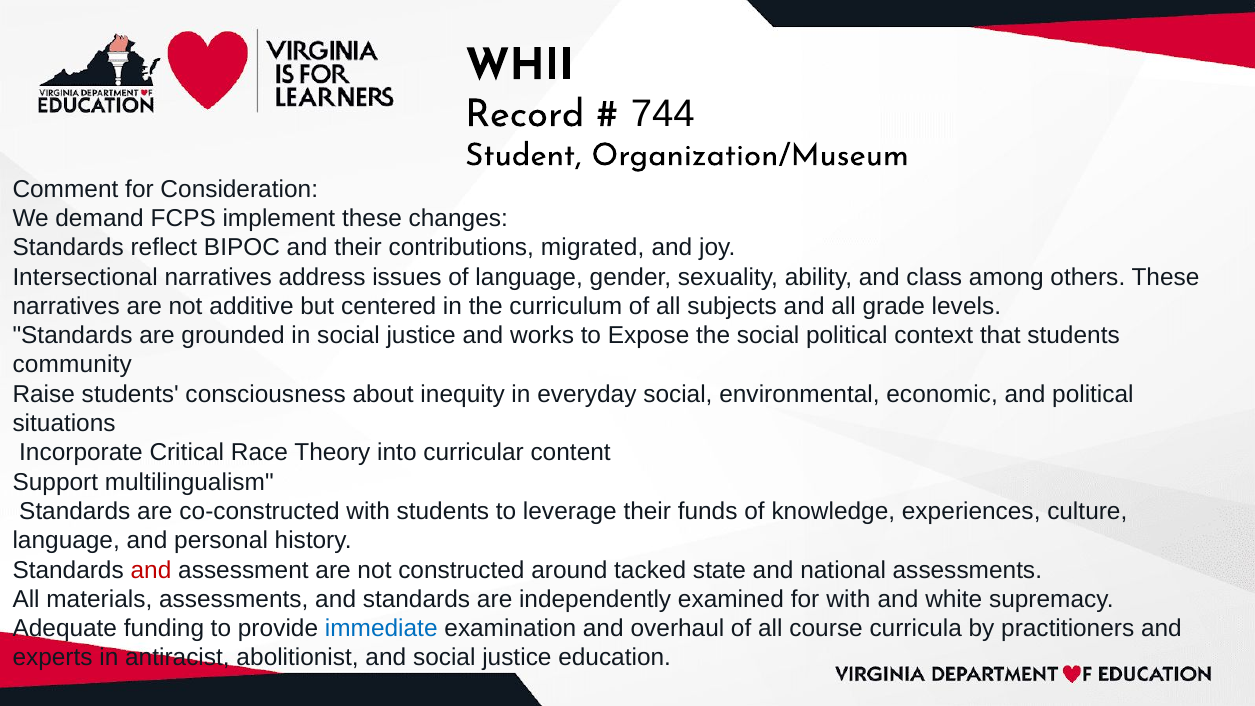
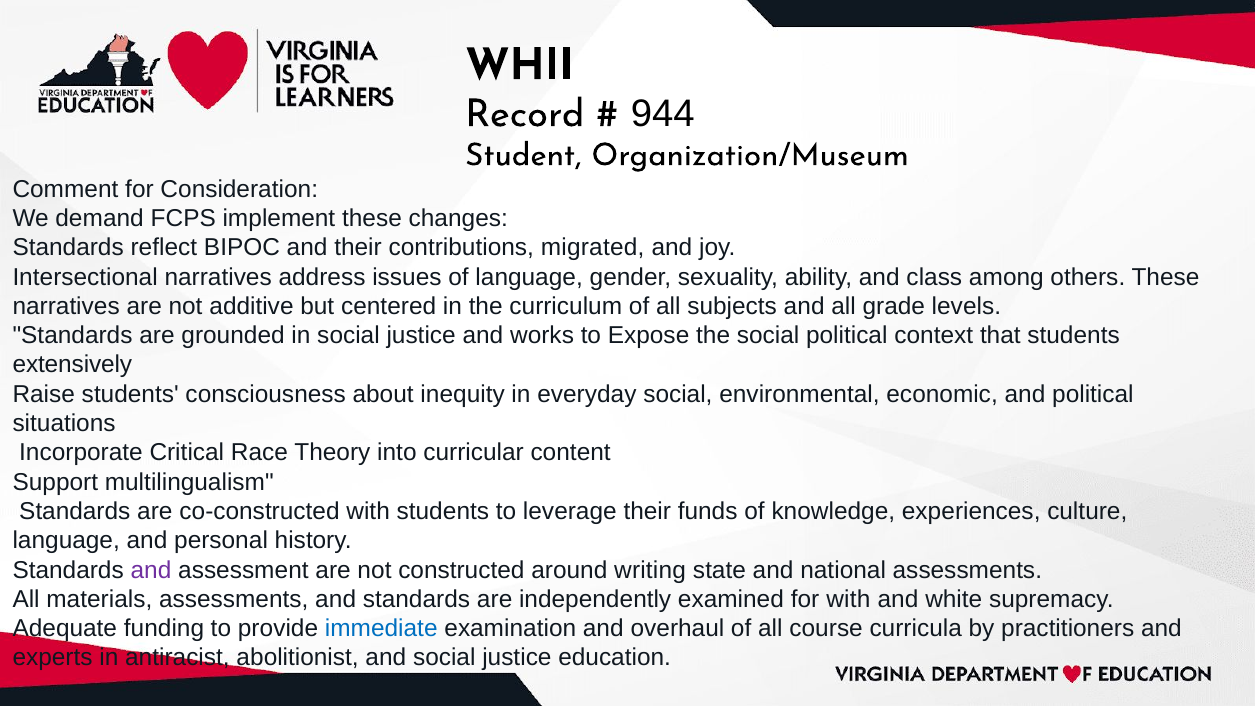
744: 744 -> 944 (663, 114)
community: community -> extensively (72, 365)
and colour: red -> purple (151, 570)
tacked: tacked -> writing (650, 570)
